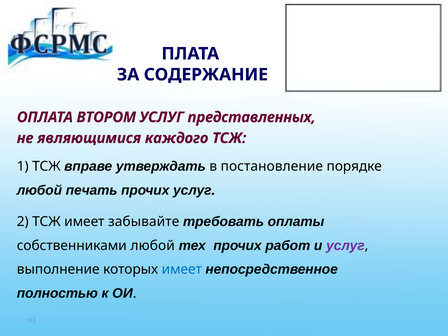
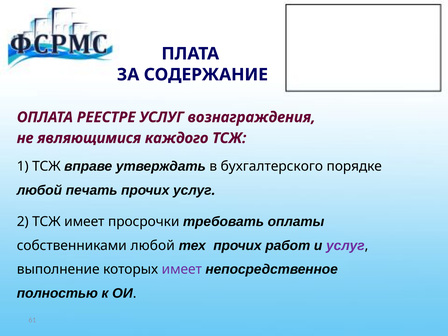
ВТОРОМ: ВТОРОМ -> РЕЕСТРЕ (106, 117)
представленных: представленных -> вознаграждения (252, 117)
постановление: постановление -> бухгалтерского (272, 166)
забывайте: забывайте -> просрочки (144, 222)
имеет colour: blue -> purple (182, 269)
